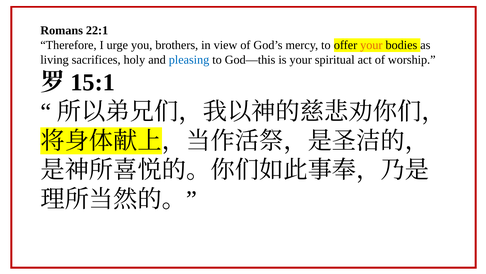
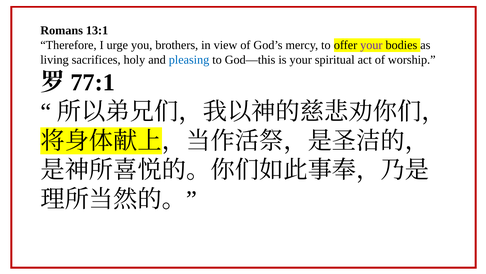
22:1: 22:1 -> 13:1 (97, 31)
your colour: orange -> purple (371, 45)
15:1: 15:1 -> 77:1 (93, 82)
